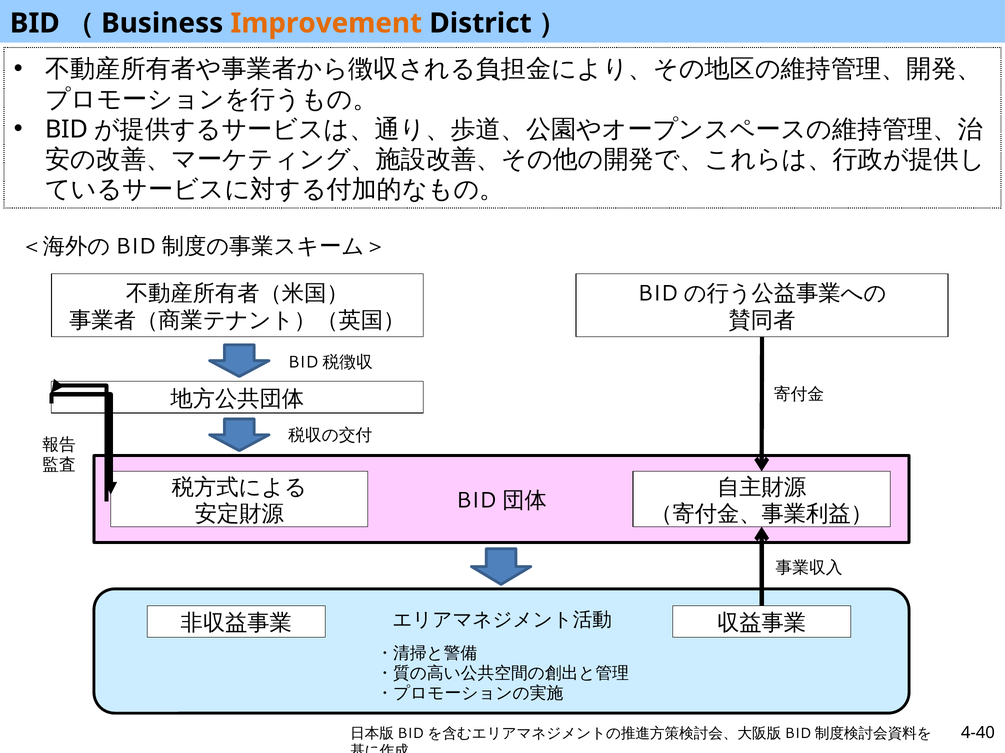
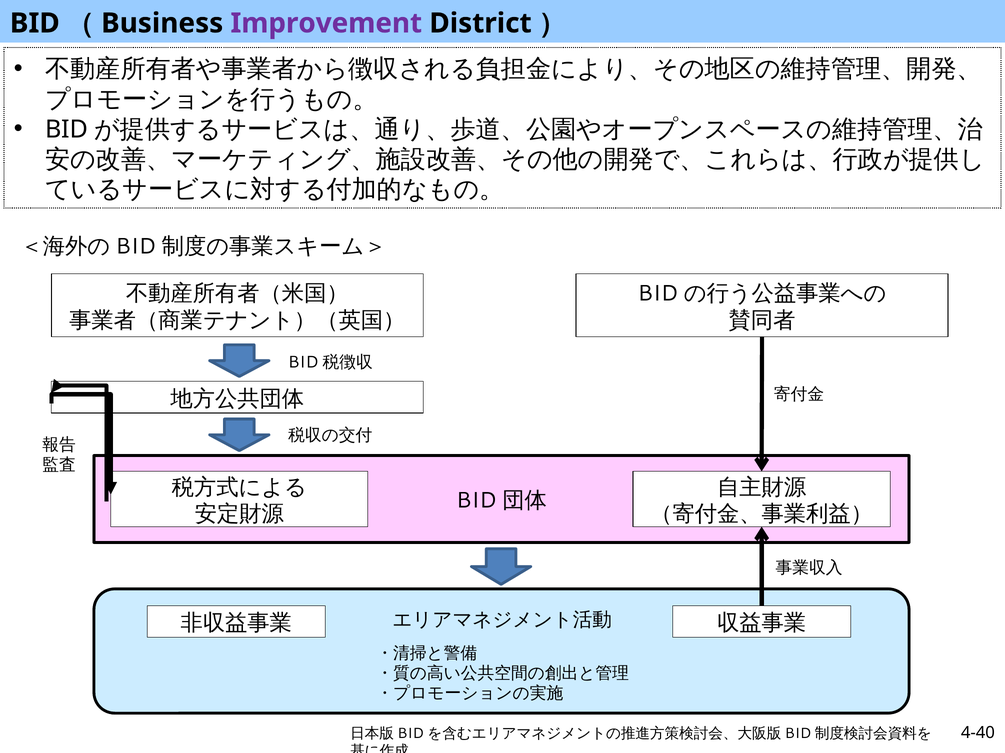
Improvement colour: orange -> purple (326, 23)
